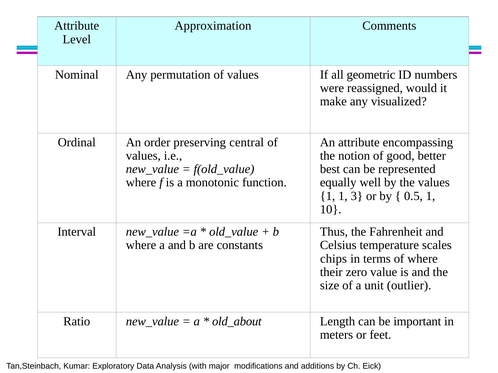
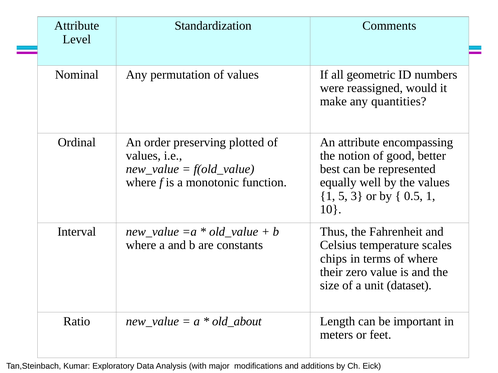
Approximation: Approximation -> Standardization (213, 26)
visualized: visualized -> quantities (399, 102)
central: central -> plotted (247, 142)
1 1: 1 -> 5 (343, 196)
outlier: outlier -> dataset (409, 286)
